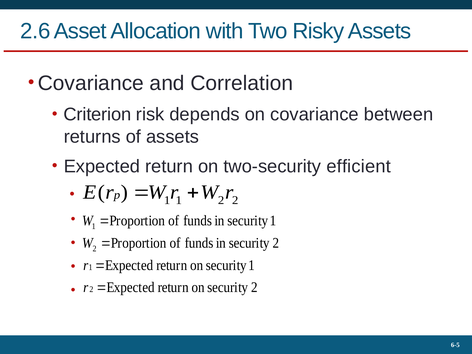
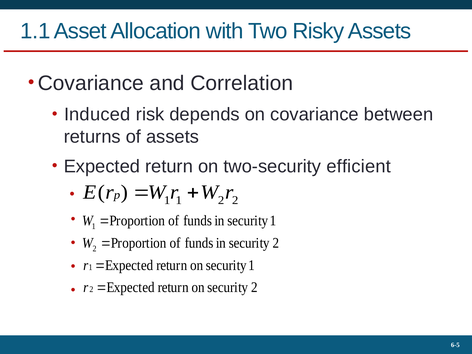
2.6: 2.6 -> 1.1 (35, 31)
Criterion: Criterion -> Induced (97, 115)
